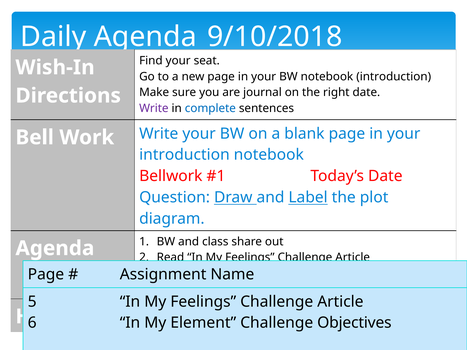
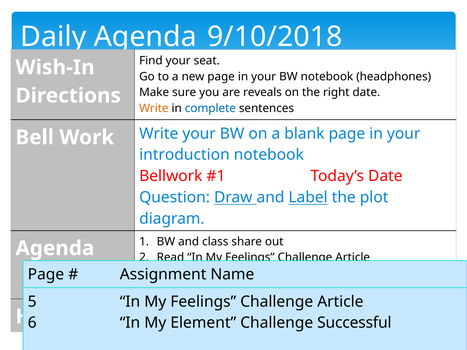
notebook introduction: introduction -> headphones (394, 77)
journal: journal -> reveals (262, 93)
Write colour: purple -> orange (154, 108)
Objectives: Objectives -> Successful (354, 323)
